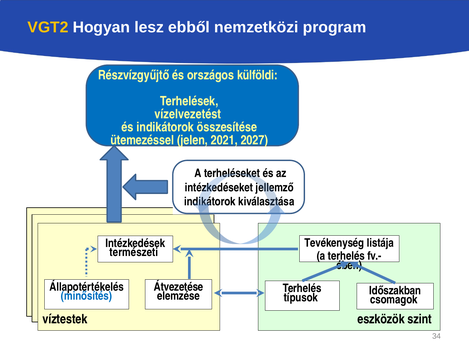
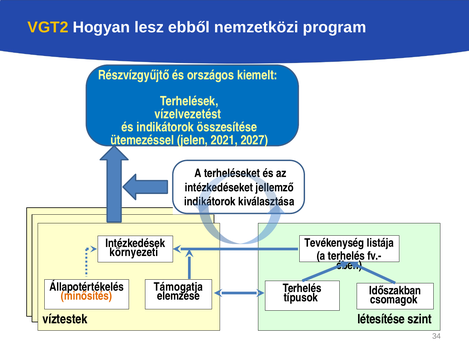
külföldi: külföldi -> kiemelt (257, 75)
természeti: természeti -> környezeti (134, 252)
Átvezetése: Átvezetése -> Támogatja (178, 287)
minősítés colour: blue -> orange (87, 296)
eszközök: eszközök -> létesítése (381, 319)
